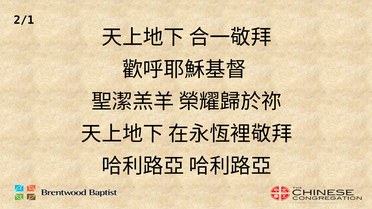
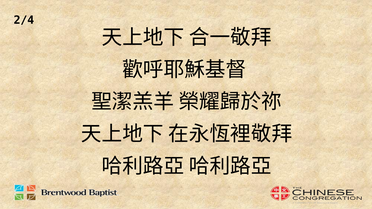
2/1: 2/1 -> 2/4 (24, 20)
